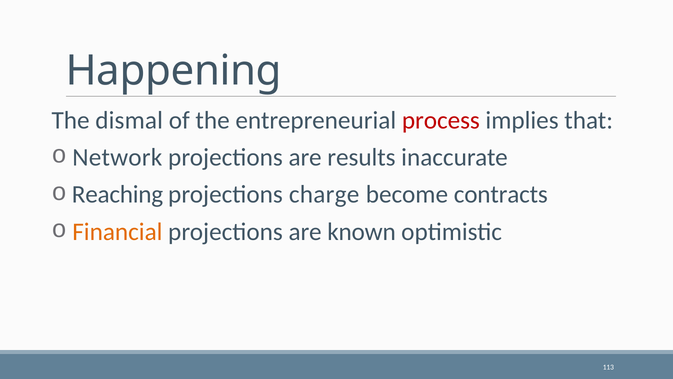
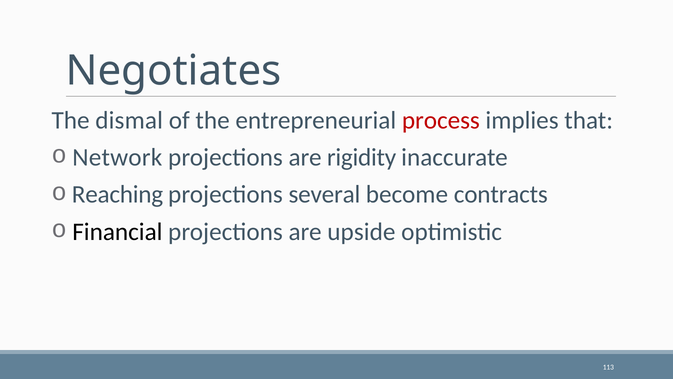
Happening: Happening -> Negotiates (174, 71)
results: results -> rigidity (362, 157)
charge: charge -> several (324, 194)
Financial colour: orange -> black (117, 232)
known: known -> upside (361, 232)
